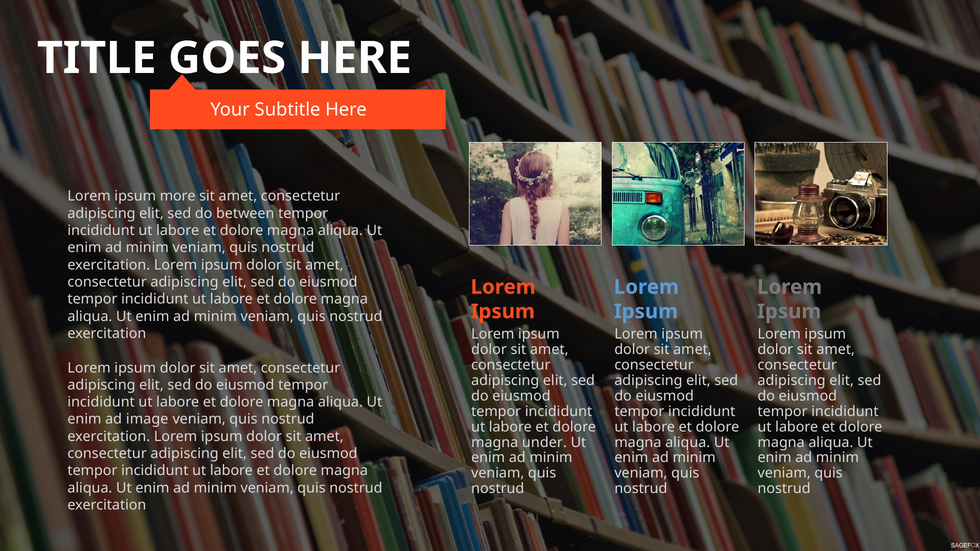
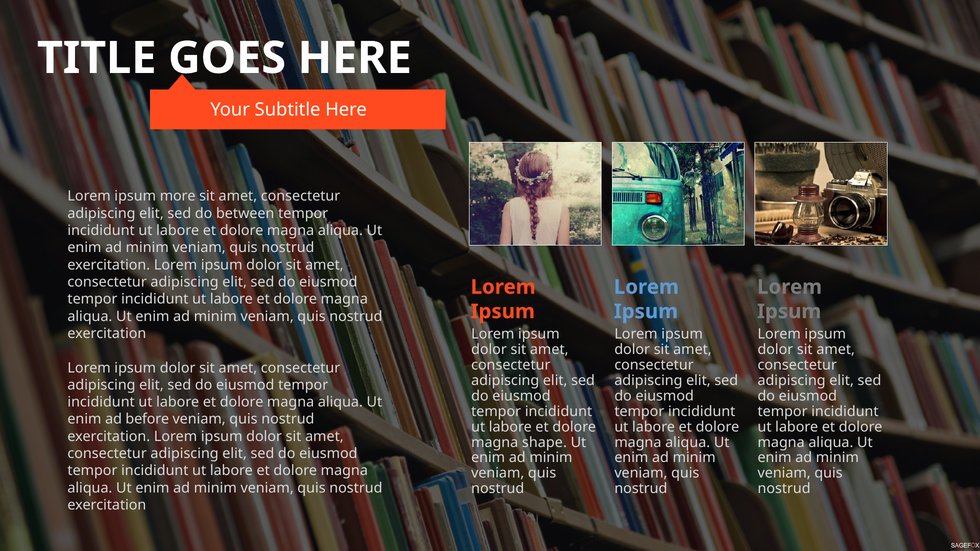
image: image -> before (147, 419)
under: under -> shape (544, 443)
